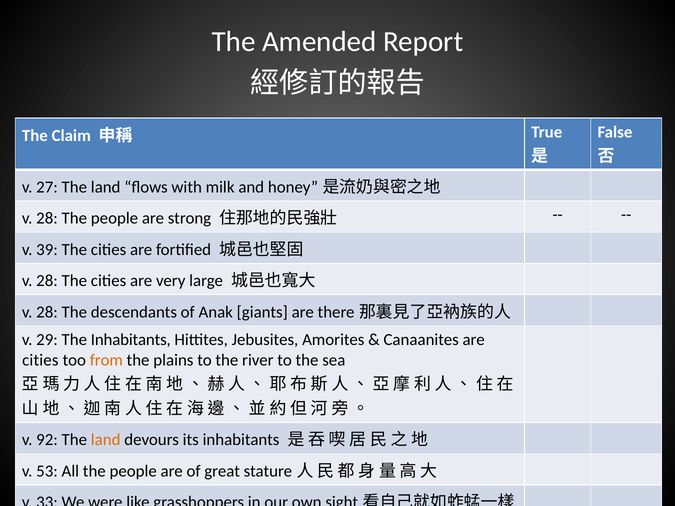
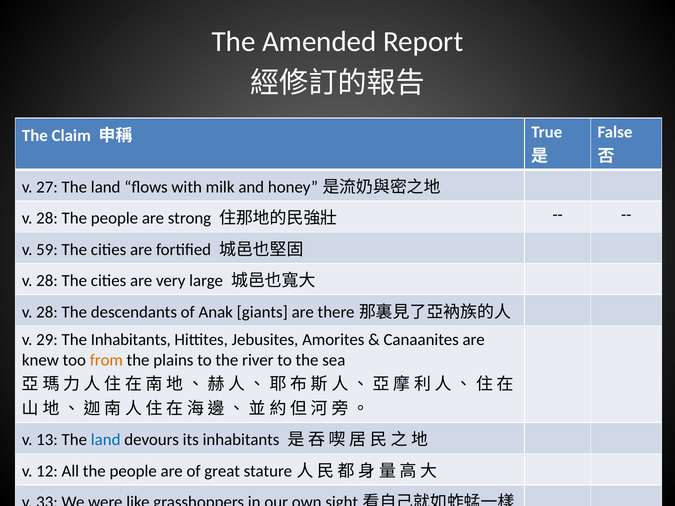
39: 39 -> 59 (47, 250)
cities: cities -> knew (40, 360)
92: 92 -> 13 (47, 440)
land colour: orange -> blue (106, 440)
53: 53 -> 12 (47, 471)
